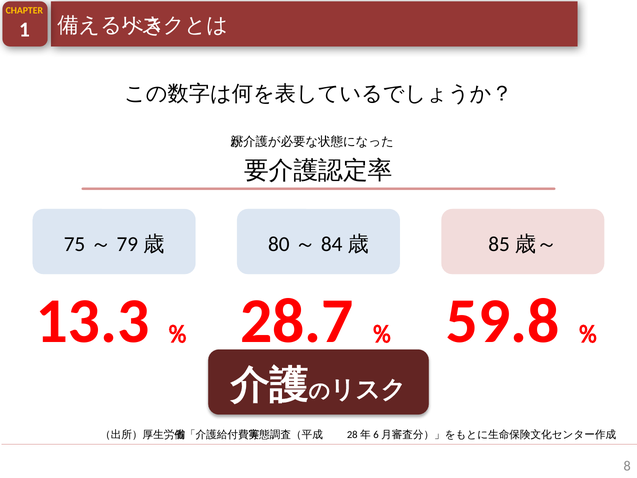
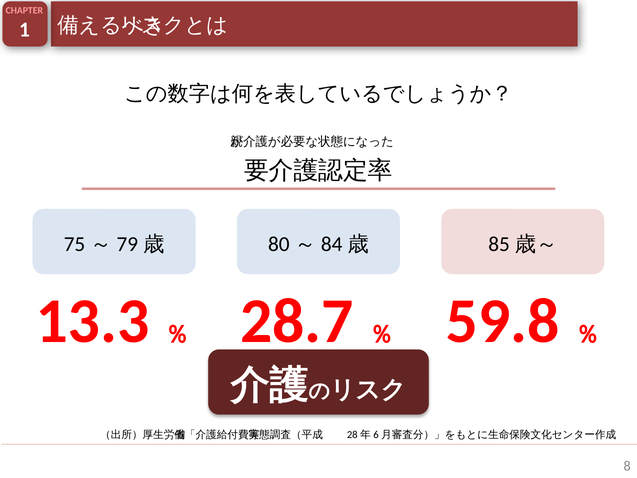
CHAPTER colour: yellow -> pink (24, 11)
